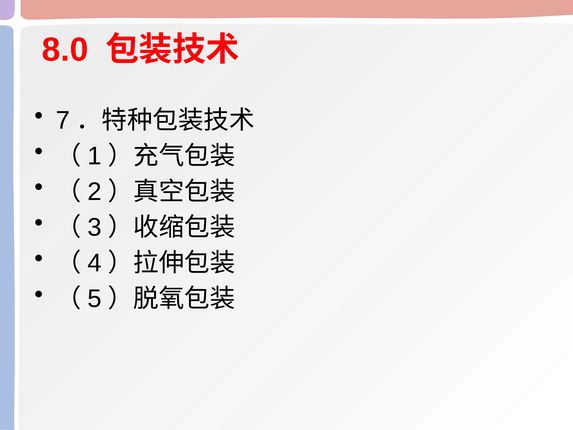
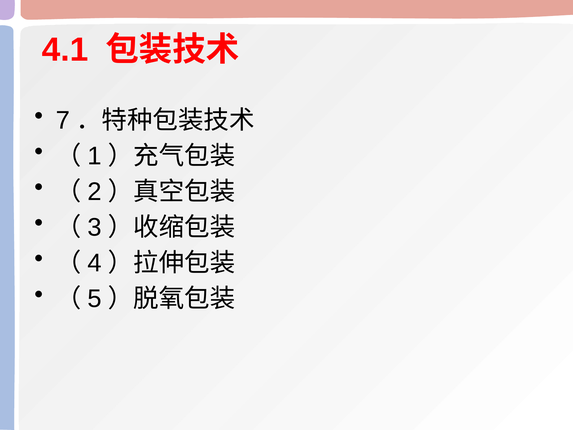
8.0: 8.0 -> 4.1 (65, 50)
